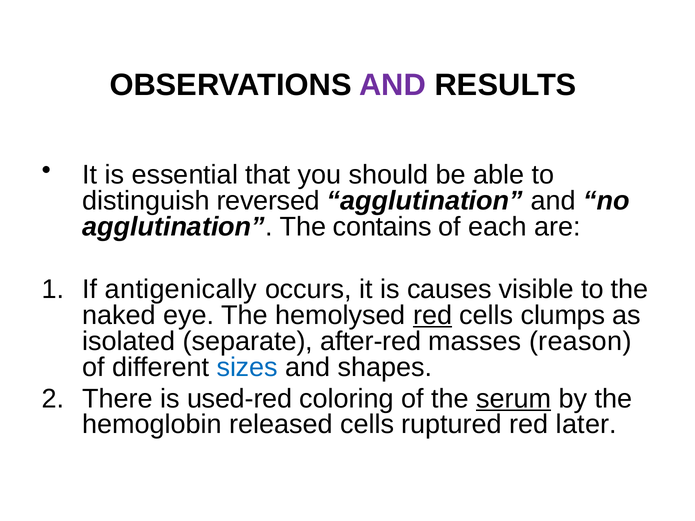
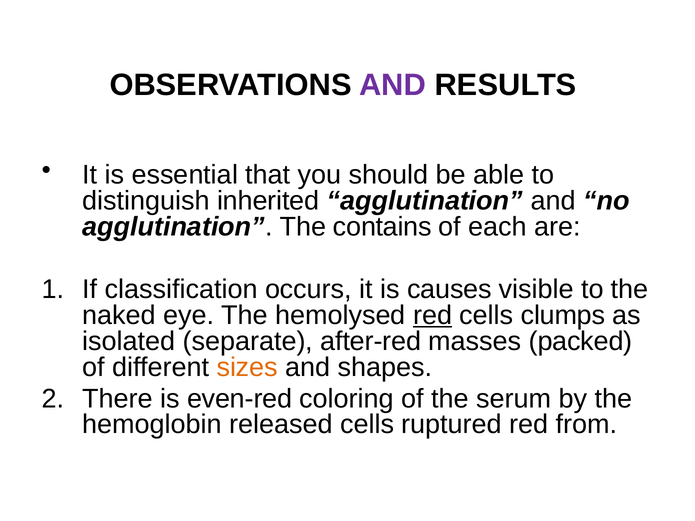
reversed: reversed -> inherited (268, 201)
antigenically: antigenically -> classification (181, 289)
reason: reason -> packed (581, 341)
sizes colour: blue -> orange (247, 367)
used-red: used-red -> even-red (240, 399)
serum underline: present -> none (514, 399)
later: later -> from (587, 425)
